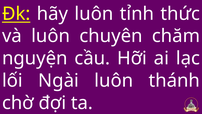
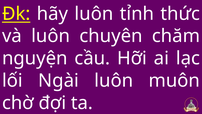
thánh: thánh -> muôn (174, 80)
